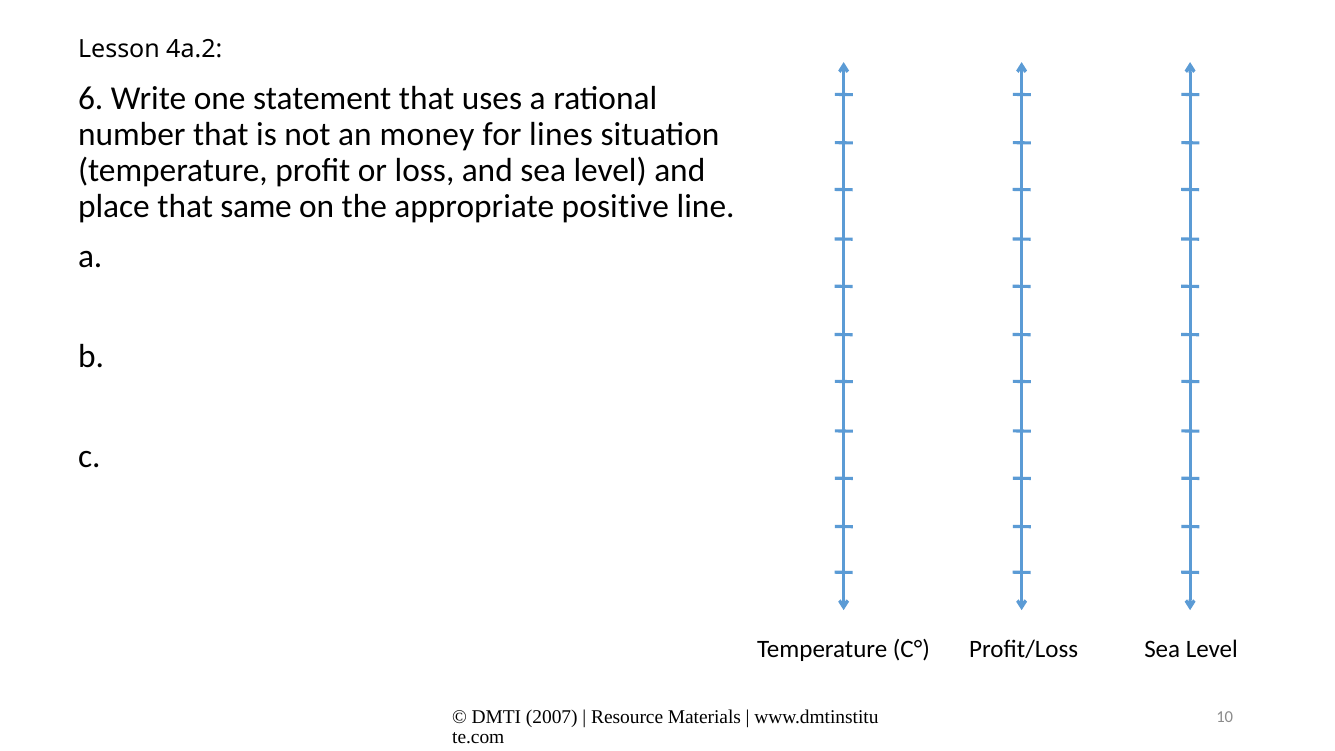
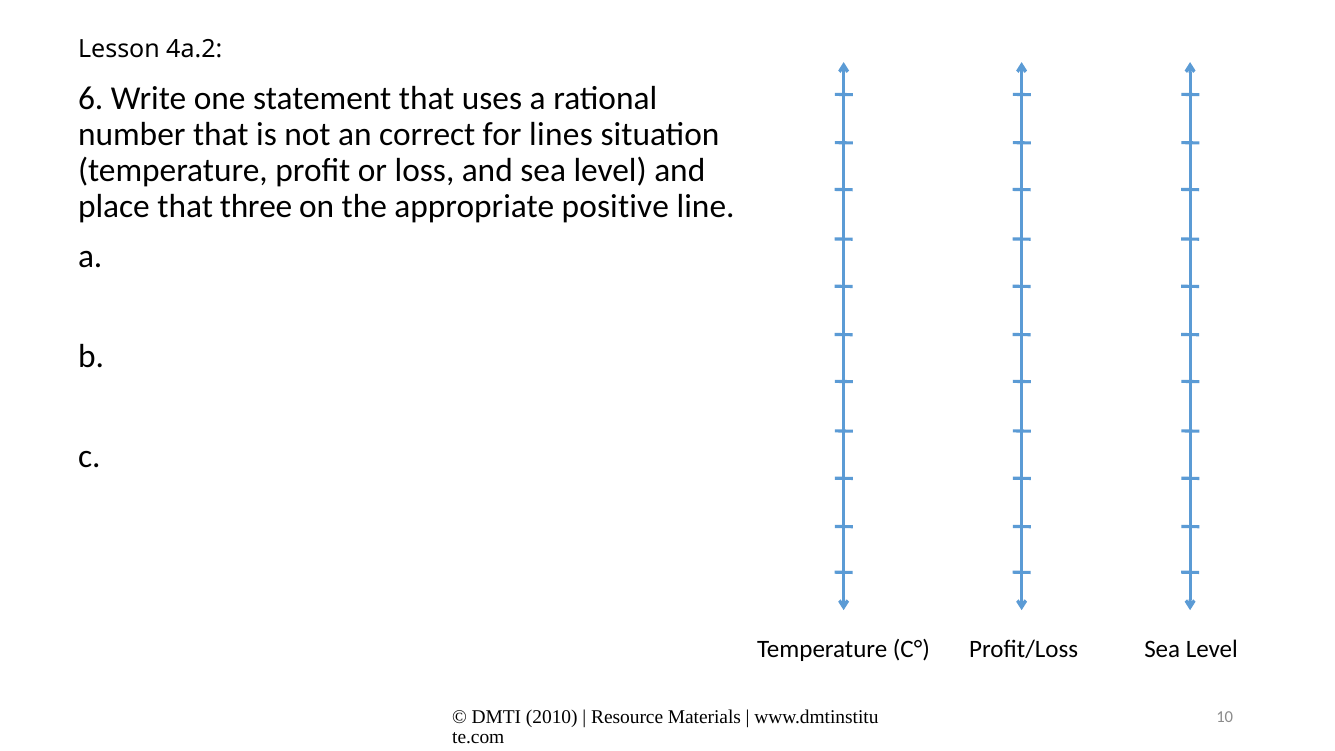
money: money -> correct (427, 134)
same: same -> three (256, 206)
2007: 2007 -> 2010 (552, 717)
